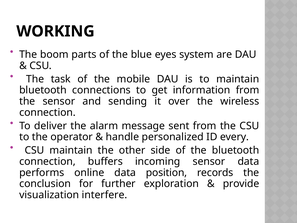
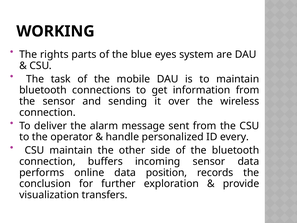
boom: boom -> rights (54, 54)
interfere: interfere -> transfers (105, 195)
